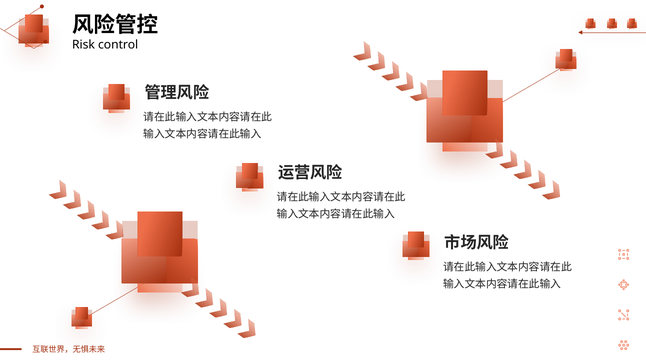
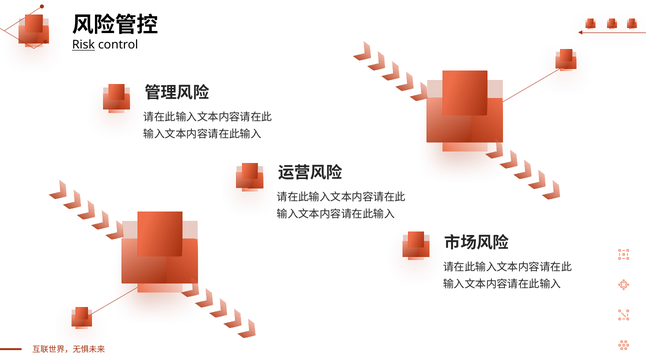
Risk underline: none -> present (83, 45)
